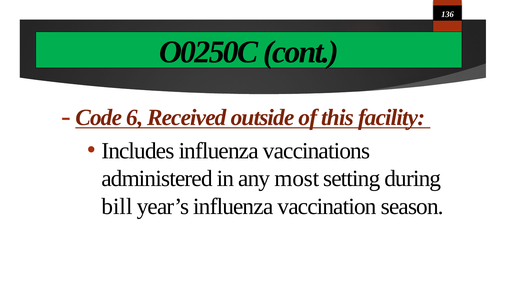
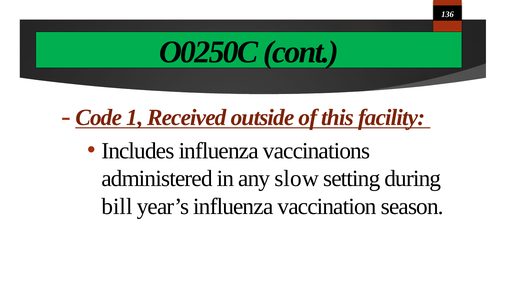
6: 6 -> 1 (135, 118)
most: most -> slow (297, 178)
